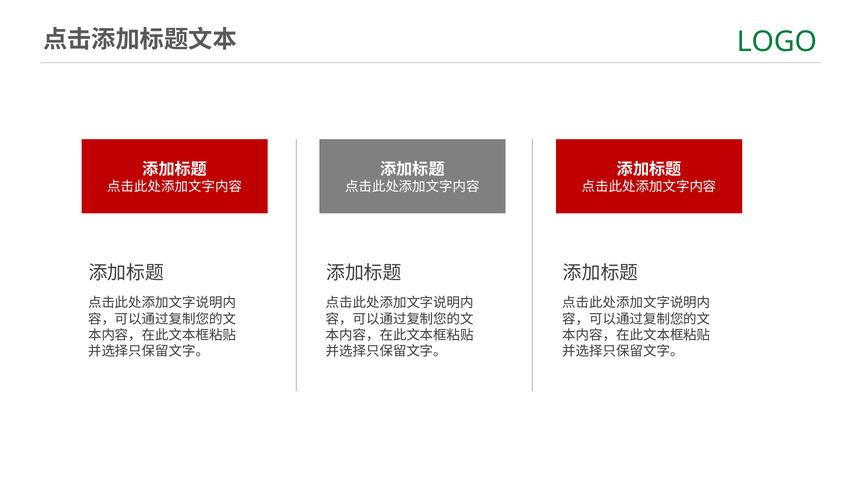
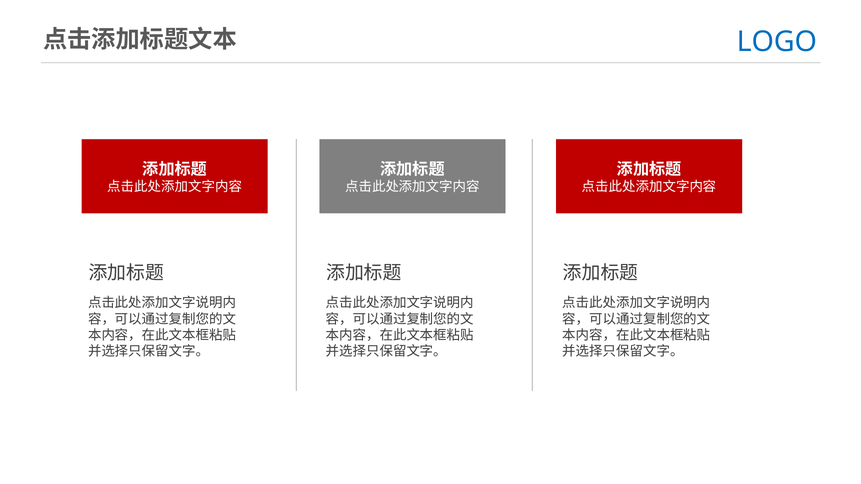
LOGO colour: green -> blue (777, 42)
